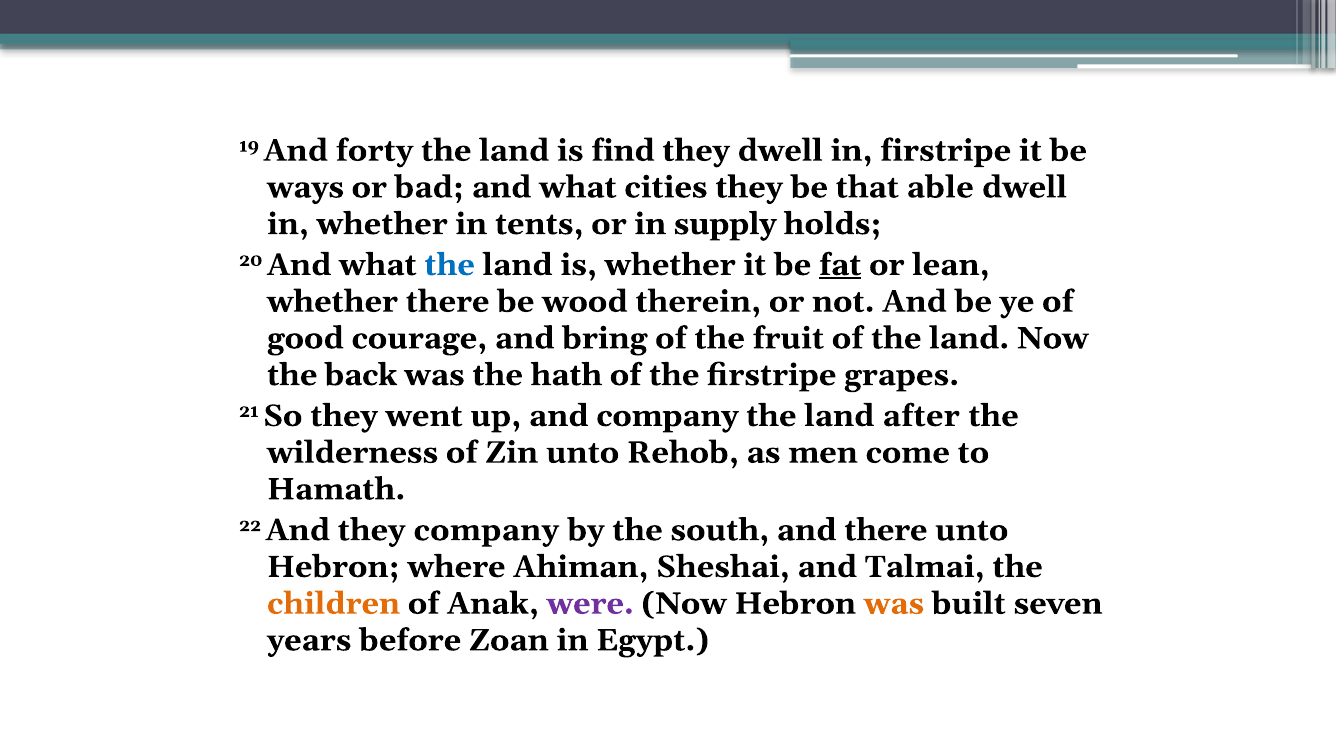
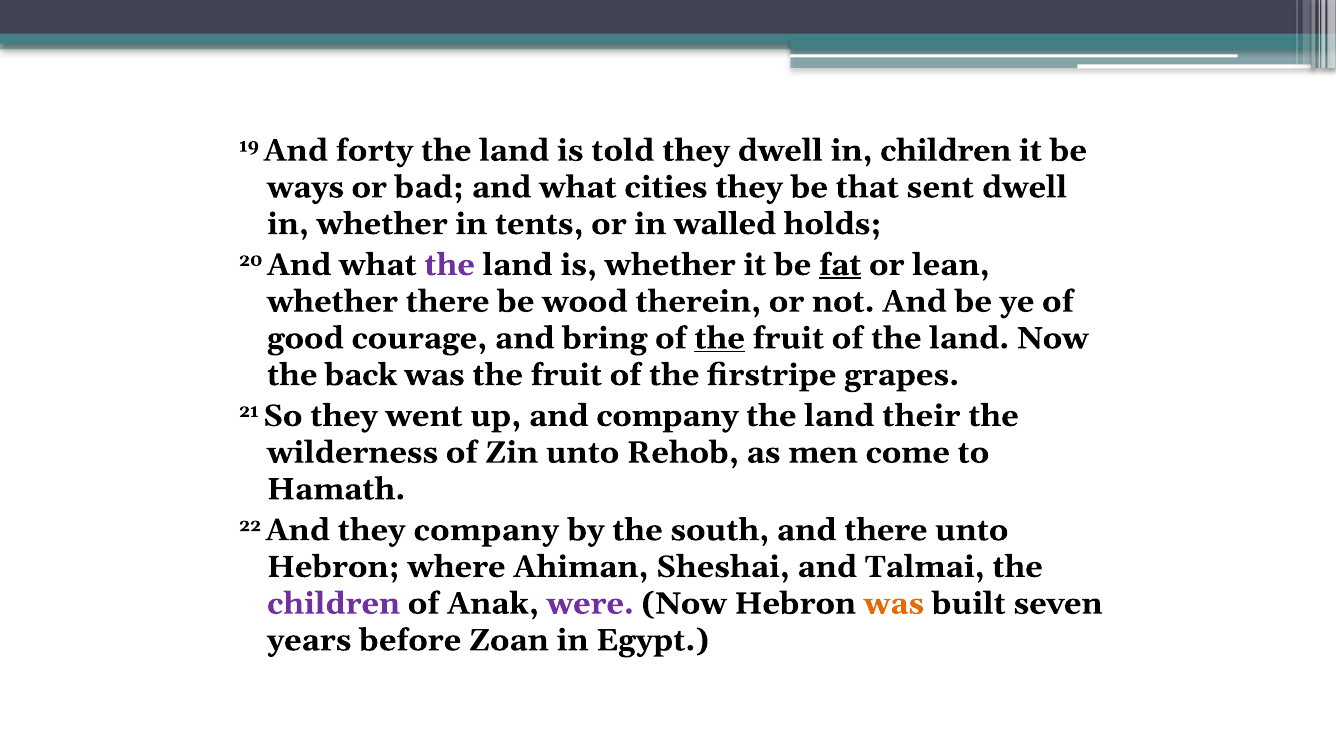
find: find -> told (623, 151)
in firstripe: firstripe -> children (946, 151)
able: able -> sent (940, 187)
supply: supply -> walled (725, 224)
the colour: blue -> purple (450, 265)
the underline: none -> present (720, 339)
was the hath: hath -> fruit (566, 375)
after: after -> their (921, 416)
children colour: orange -> purple (334, 604)
